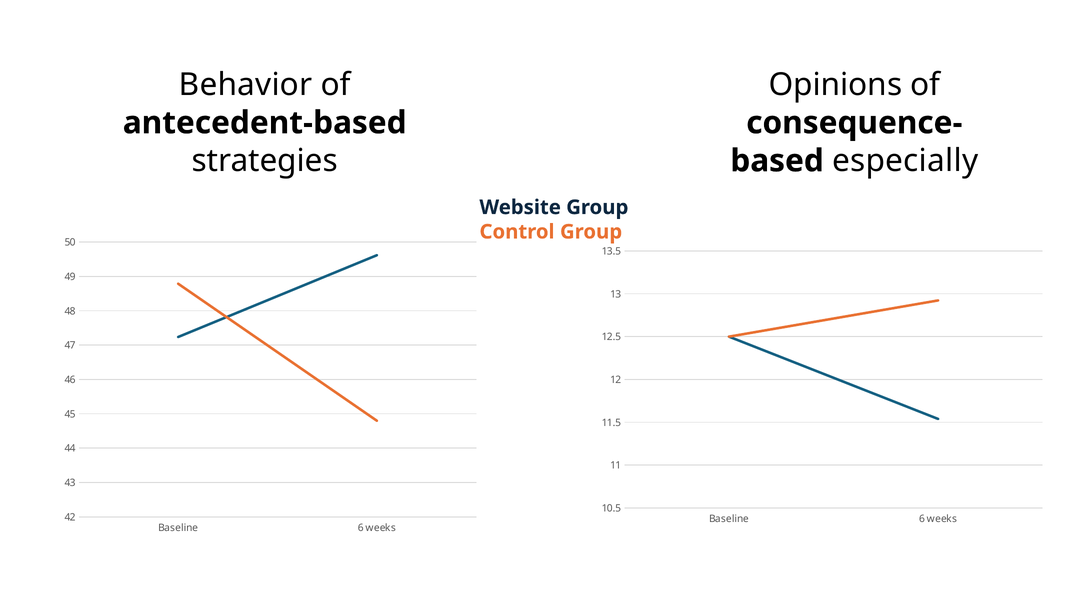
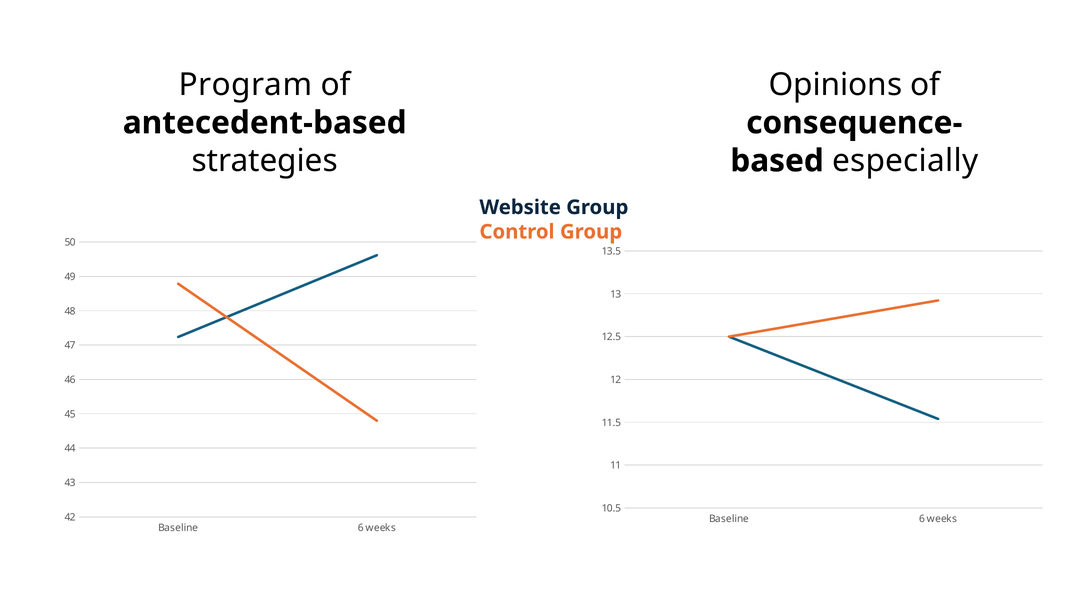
Behavior: Behavior -> Program (246, 85)
